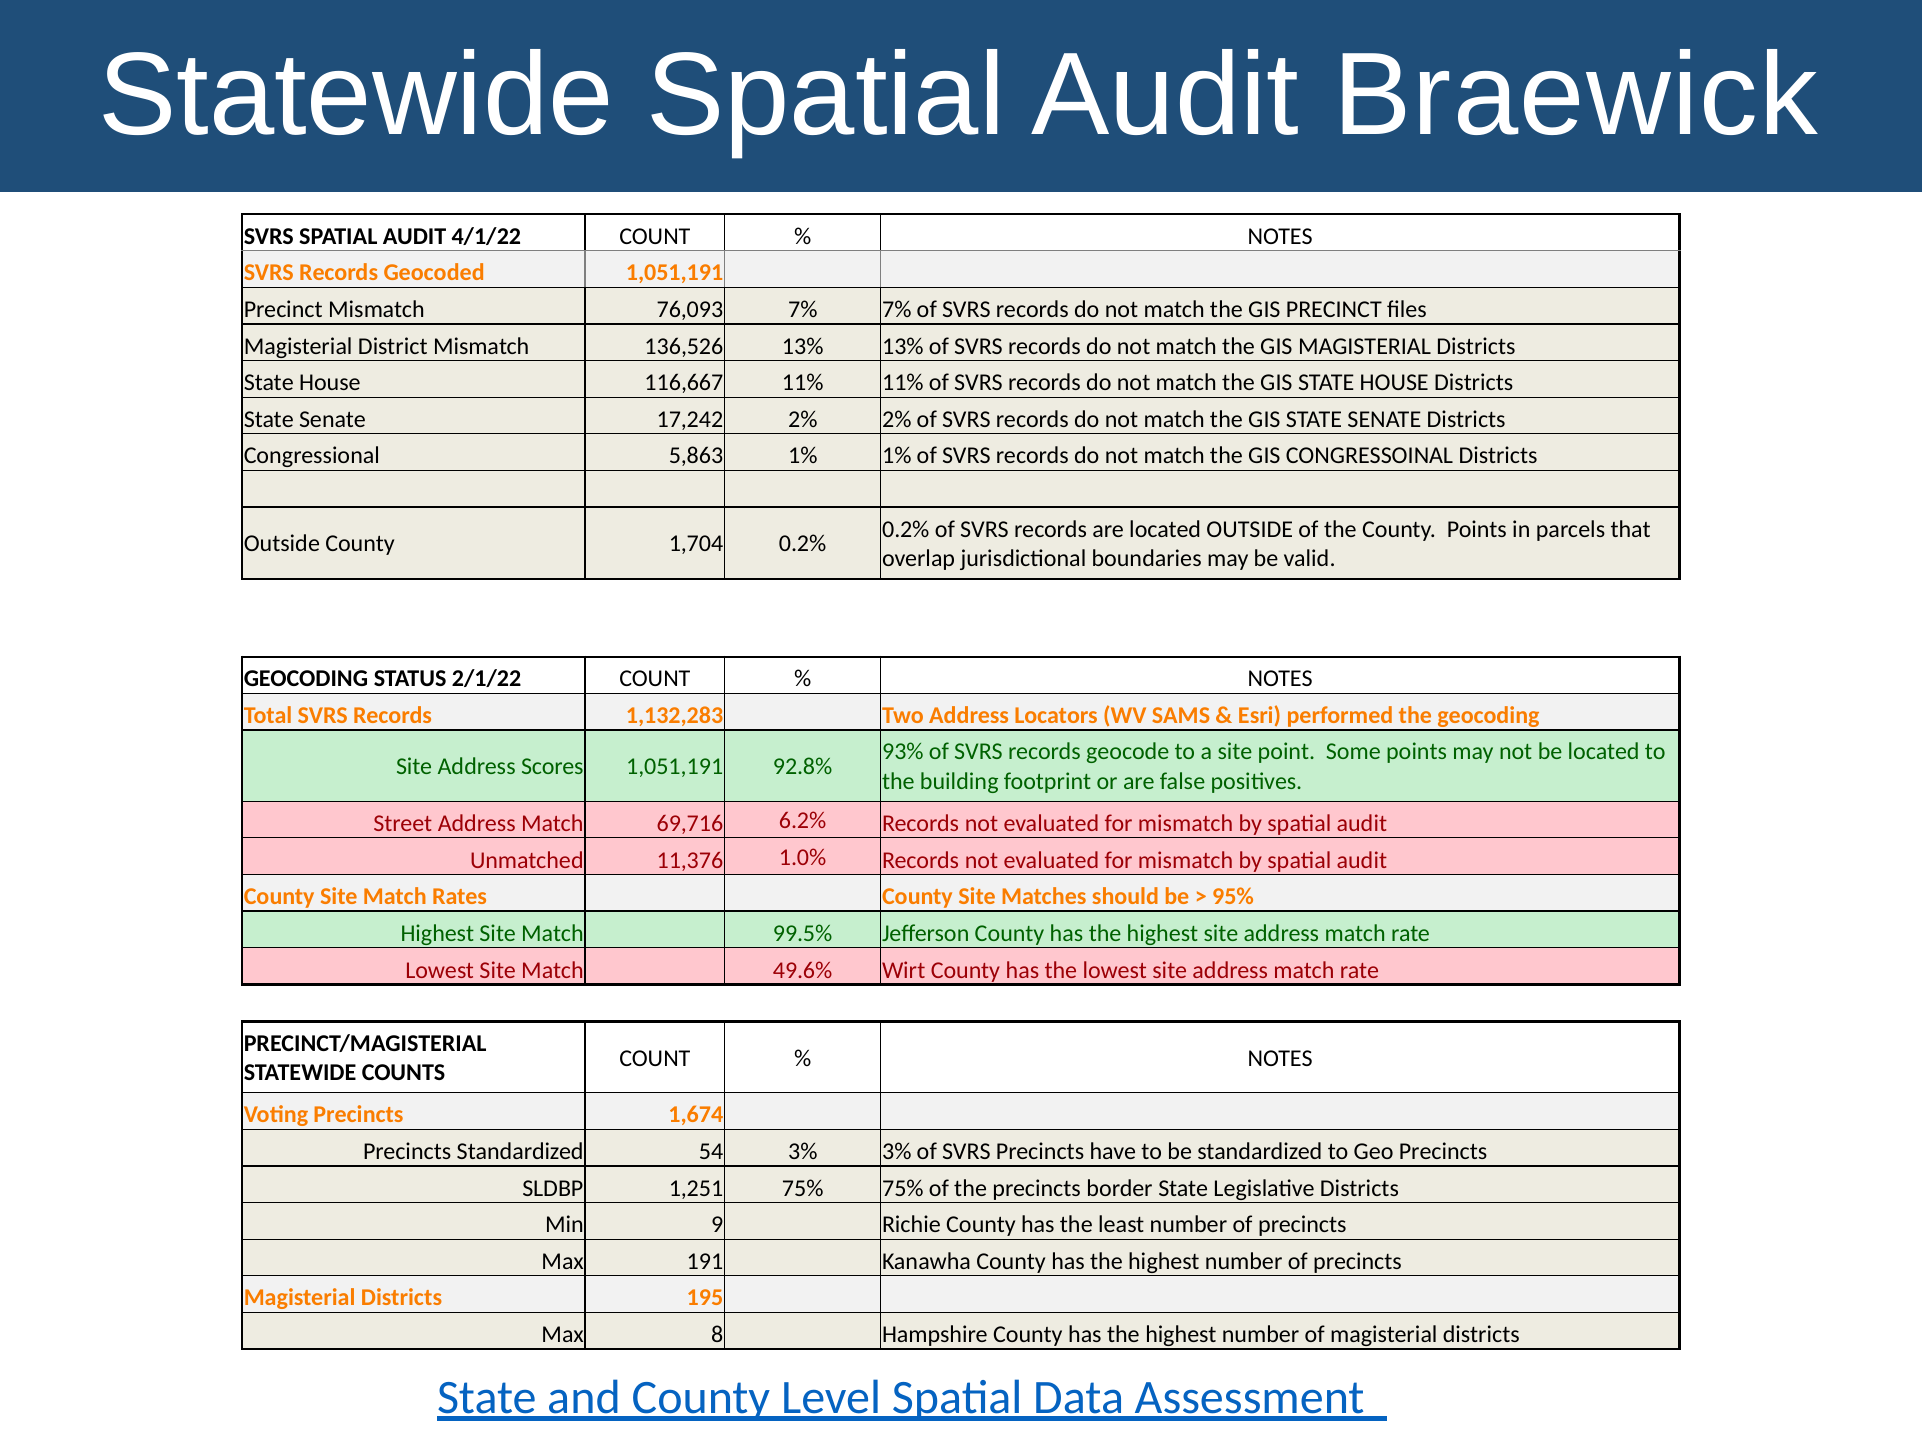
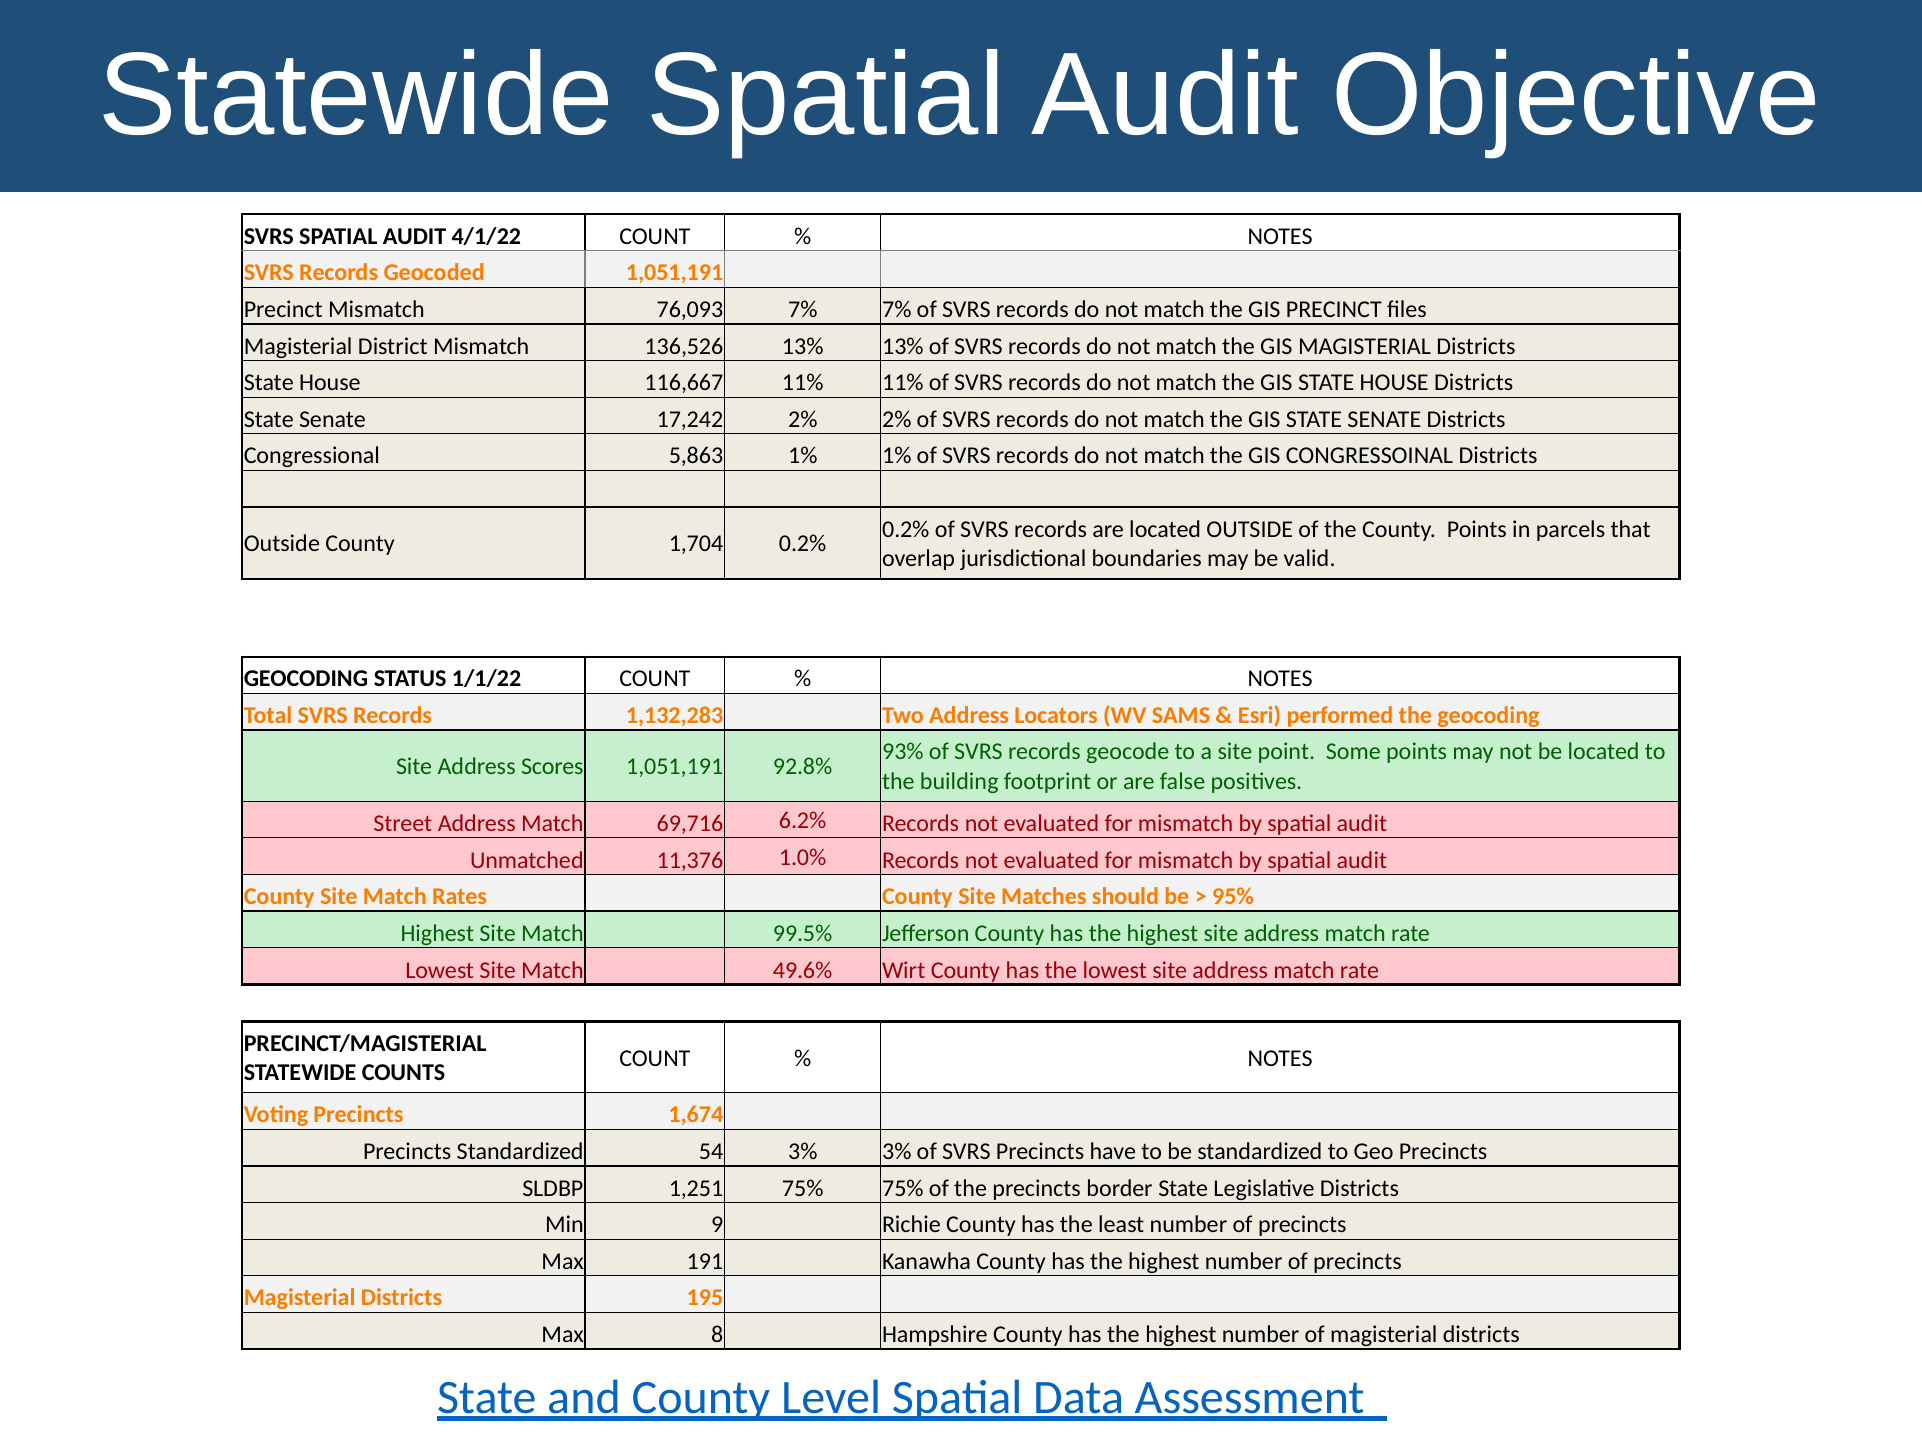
Braewick: Braewick -> Objective (1576, 95)
2/1/22: 2/1/22 -> 1/1/22 (487, 679)
